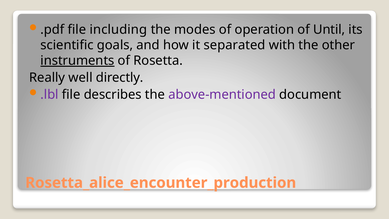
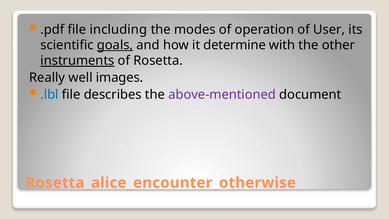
Until: Until -> User (329, 30)
goals underline: none -> present (115, 45)
separated: separated -> determine (235, 45)
directly: directly -> images (120, 78)
.lbl colour: purple -> blue (50, 94)
Rosetta_alice_encounter_production: Rosetta_alice_encounter_production -> Rosetta_alice_encounter_otherwise (161, 183)
